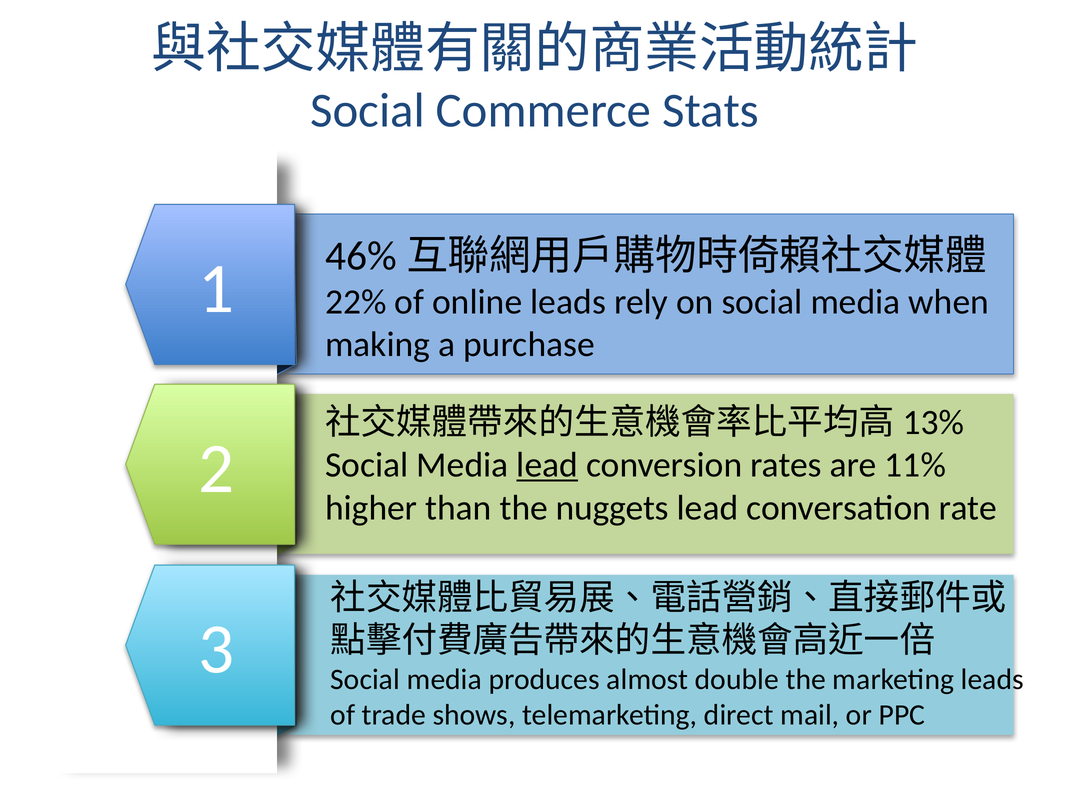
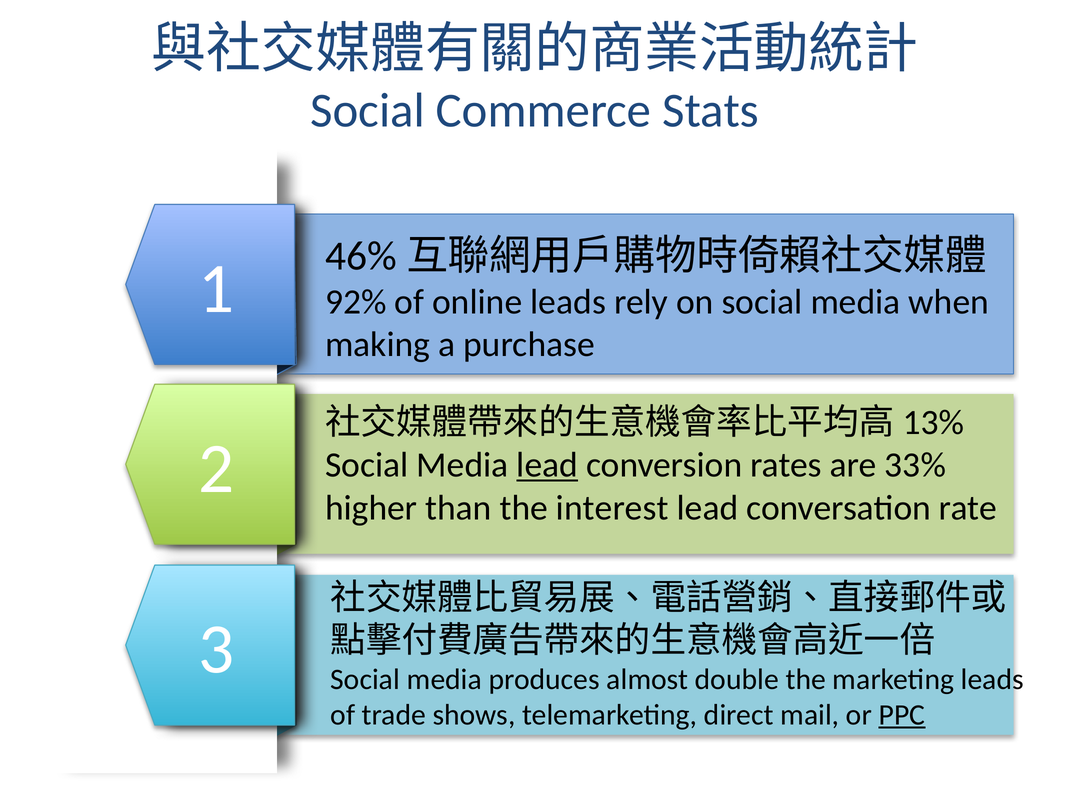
22%: 22% -> 92% (356, 302)
11%: 11% -> 33% (915, 465)
nuggets: nuggets -> interest (612, 508)
PPC underline: none -> present (902, 715)
